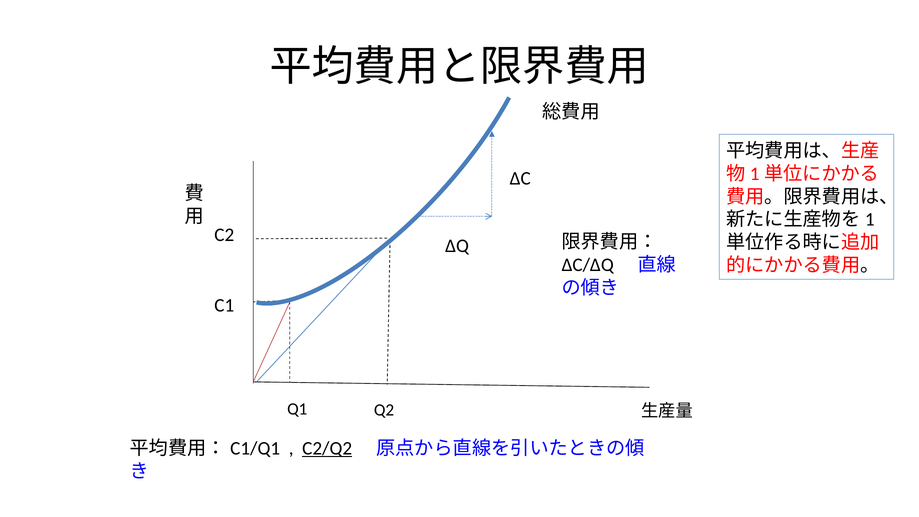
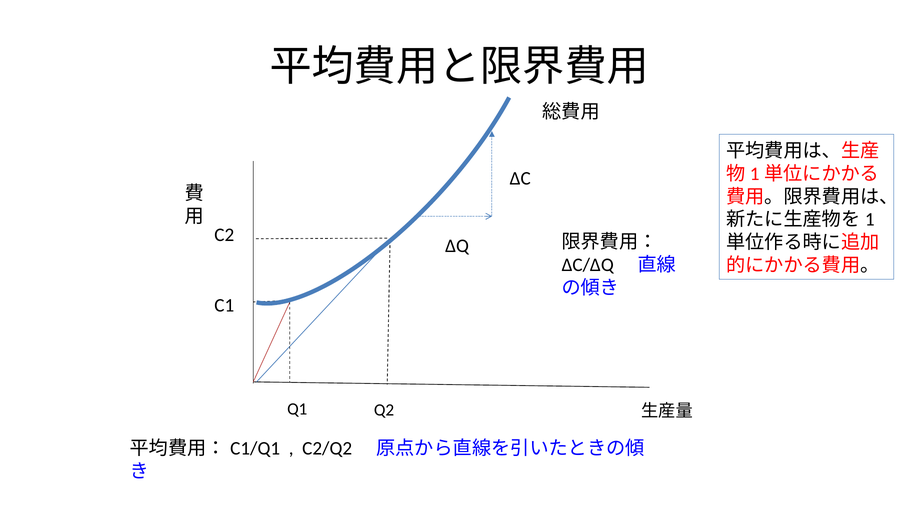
C2/Q2 underline: present -> none (327, 448)
